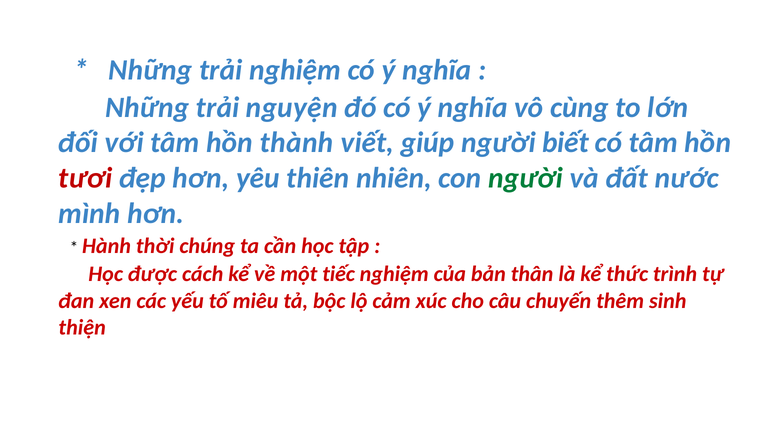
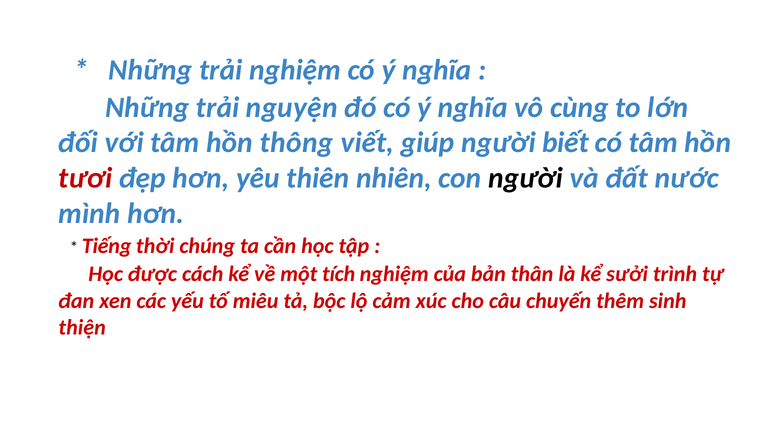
thành: thành -> thông (297, 143)
người colour: green -> black (526, 178)
Hành: Hành -> Tiếng (107, 246)
tiếc: tiếc -> tích (339, 274)
thức: thức -> sưởi (627, 274)
